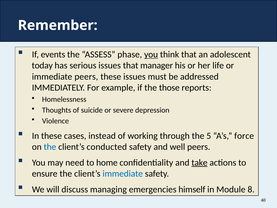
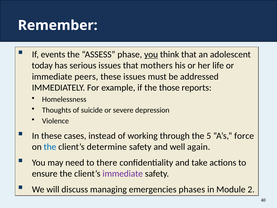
manager: manager -> mothers (157, 65)
conducted: conducted -> determine (107, 147)
well peers: peers -> again (199, 147)
home: home -> there (107, 162)
take underline: present -> none (199, 162)
immediate colour: blue -> purple (123, 173)
himself: himself -> phases (192, 189)
8: 8 -> 2 (251, 189)
